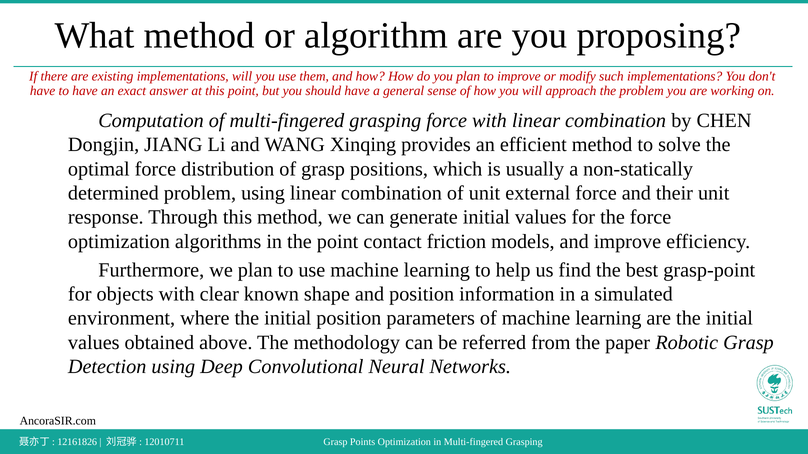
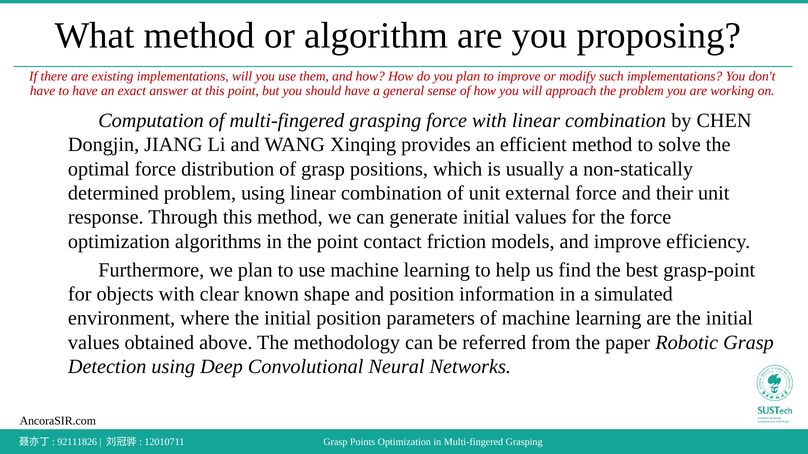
12161826: 12161826 -> 92111826 (77, 442)
